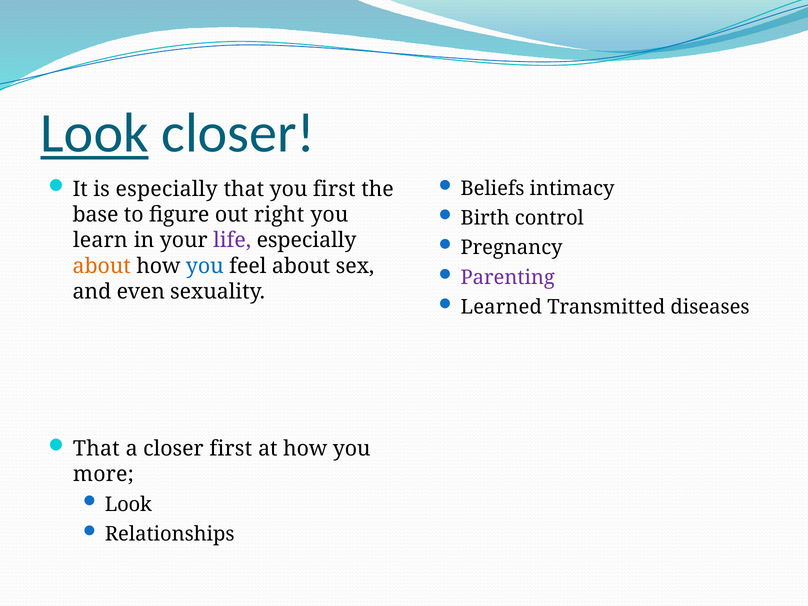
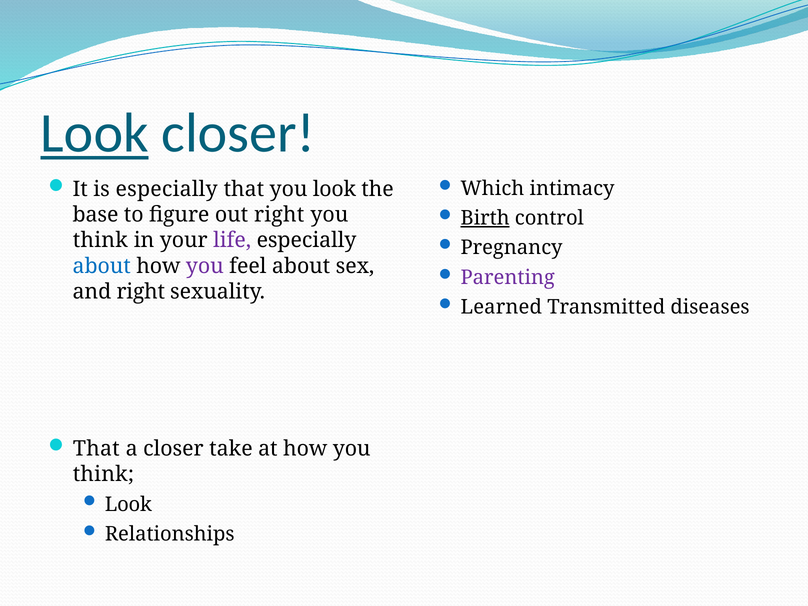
you first: first -> look (334, 189)
Beliefs: Beliefs -> Which (492, 189)
Birth underline: none -> present (485, 218)
learn: learn -> think (100, 240)
about colour: orange -> blue (102, 266)
you colour: blue -> purple (205, 266)
and even: even -> right (141, 292)
closer first: first -> take (231, 449)
more: more -> think (103, 474)
